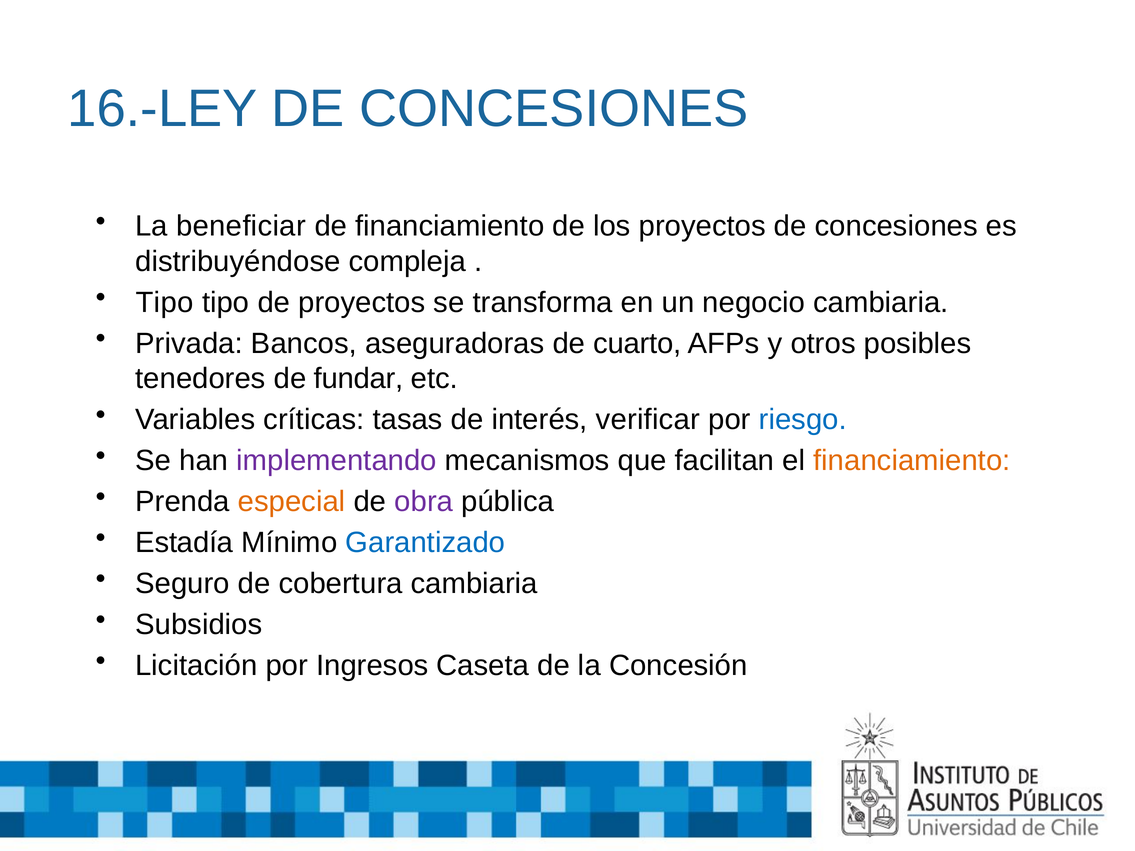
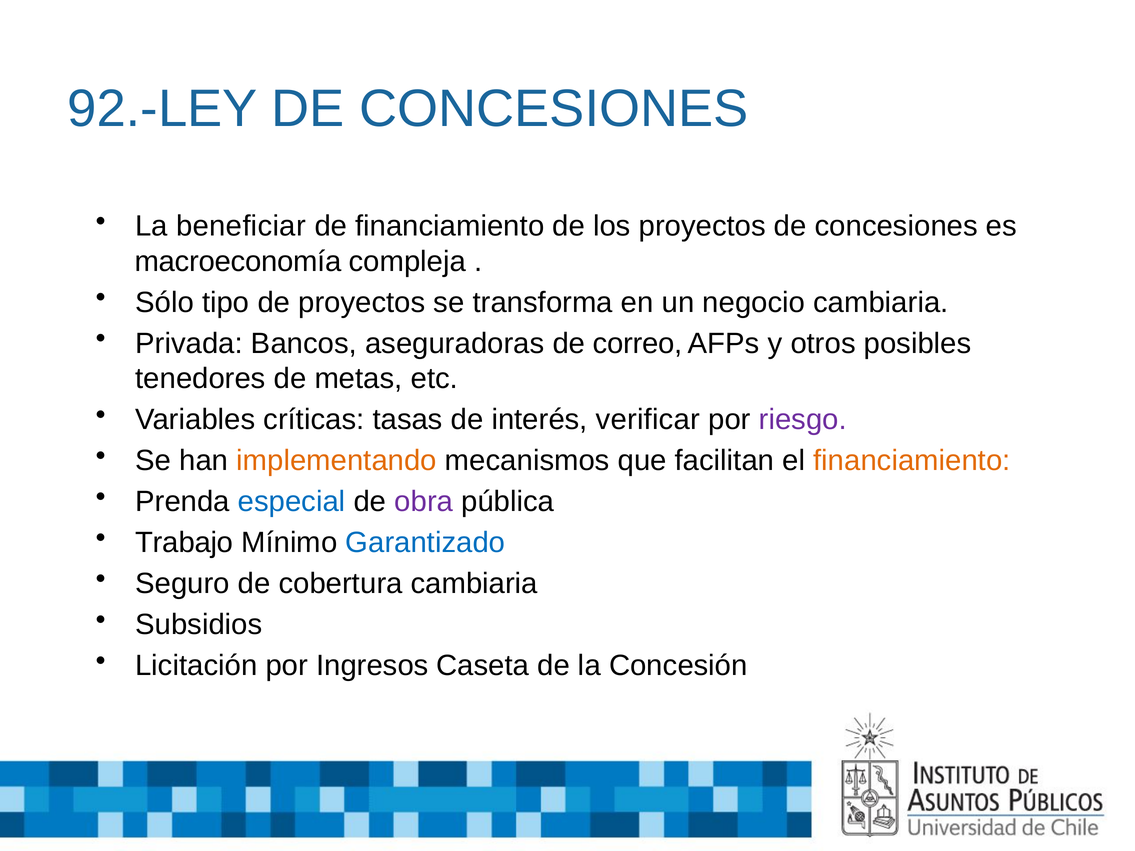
16.-LEY: 16.-LEY -> 92.-LEY (162, 109)
distribuyéndose: distribuyéndose -> macroeconomía (238, 261)
Tipo: Tipo -> Sólo (165, 302)
cuarto: cuarto -> correo (637, 343)
fundar: fundar -> metas (358, 379)
riesgo colour: blue -> purple (803, 420)
implementando colour: purple -> orange (337, 461)
especial colour: orange -> blue (292, 502)
Estadía: Estadía -> Trabajo (184, 543)
